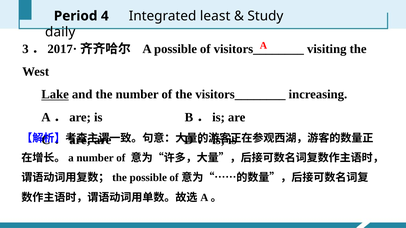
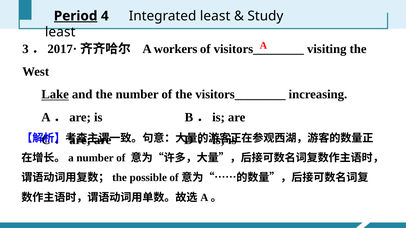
Period underline: none -> present (76, 16)
daily: daily -> least (60, 32)
A possible: possible -> workers (176, 49)
